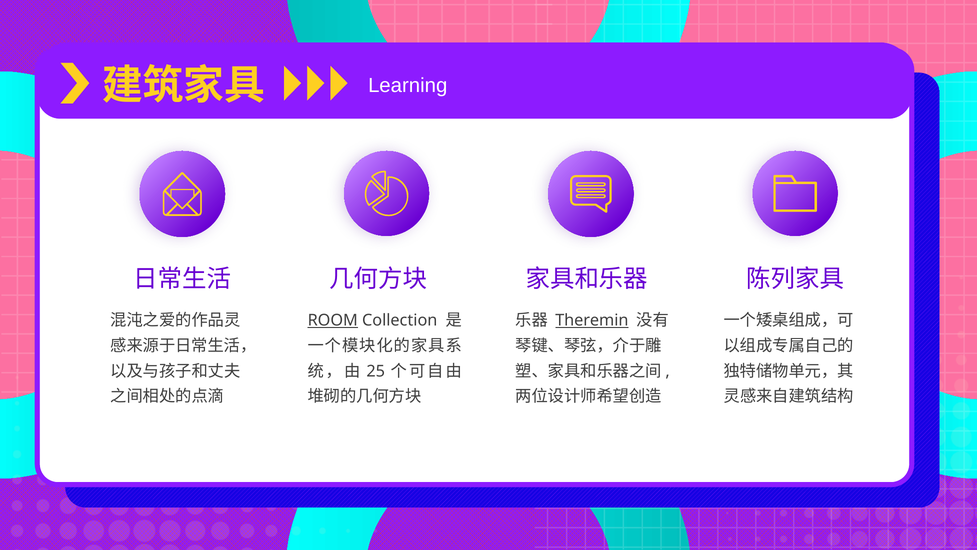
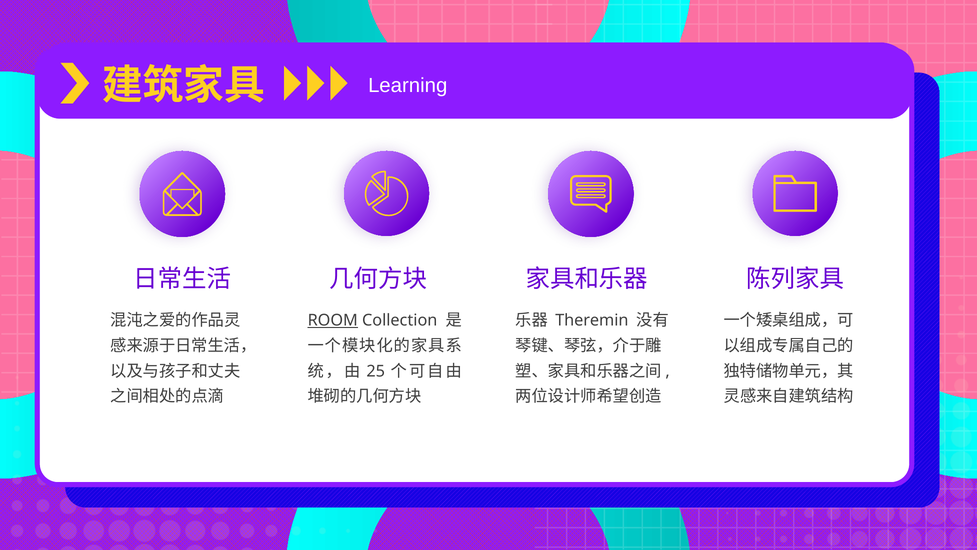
Theremin underline: present -> none (592, 320)
